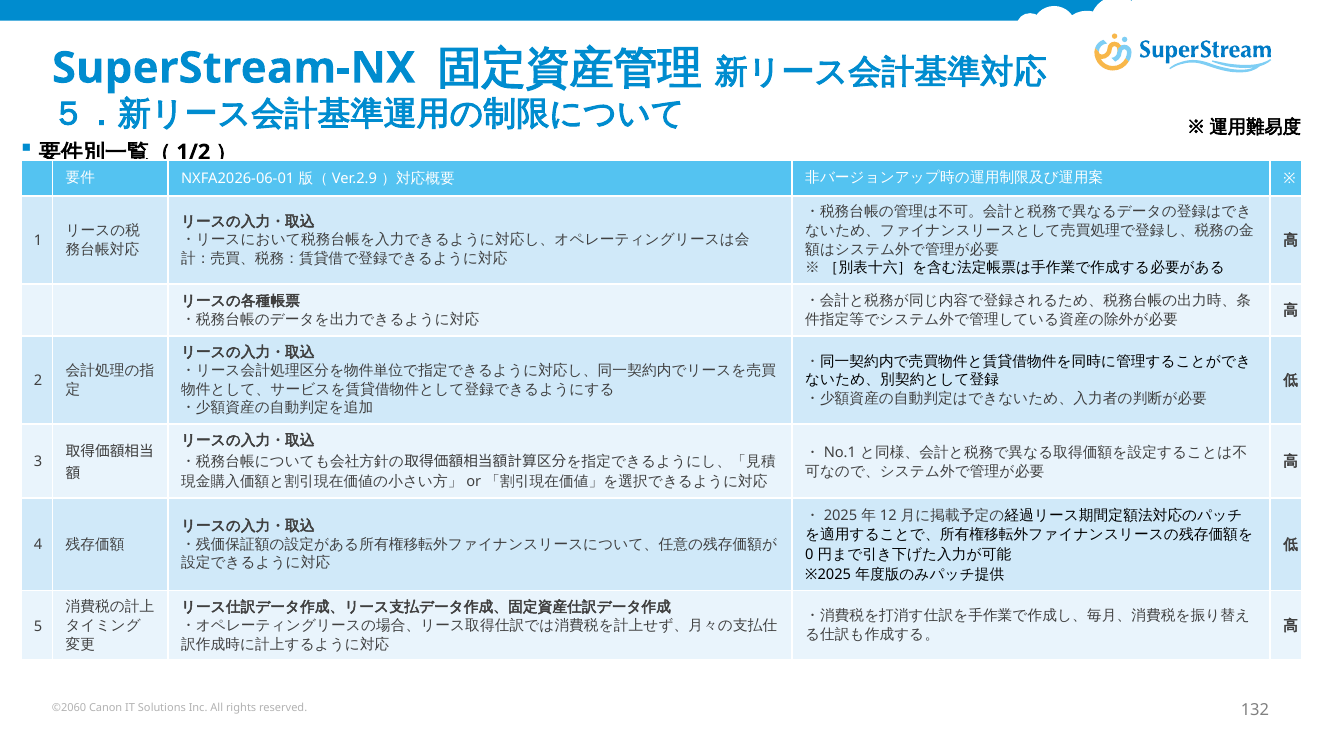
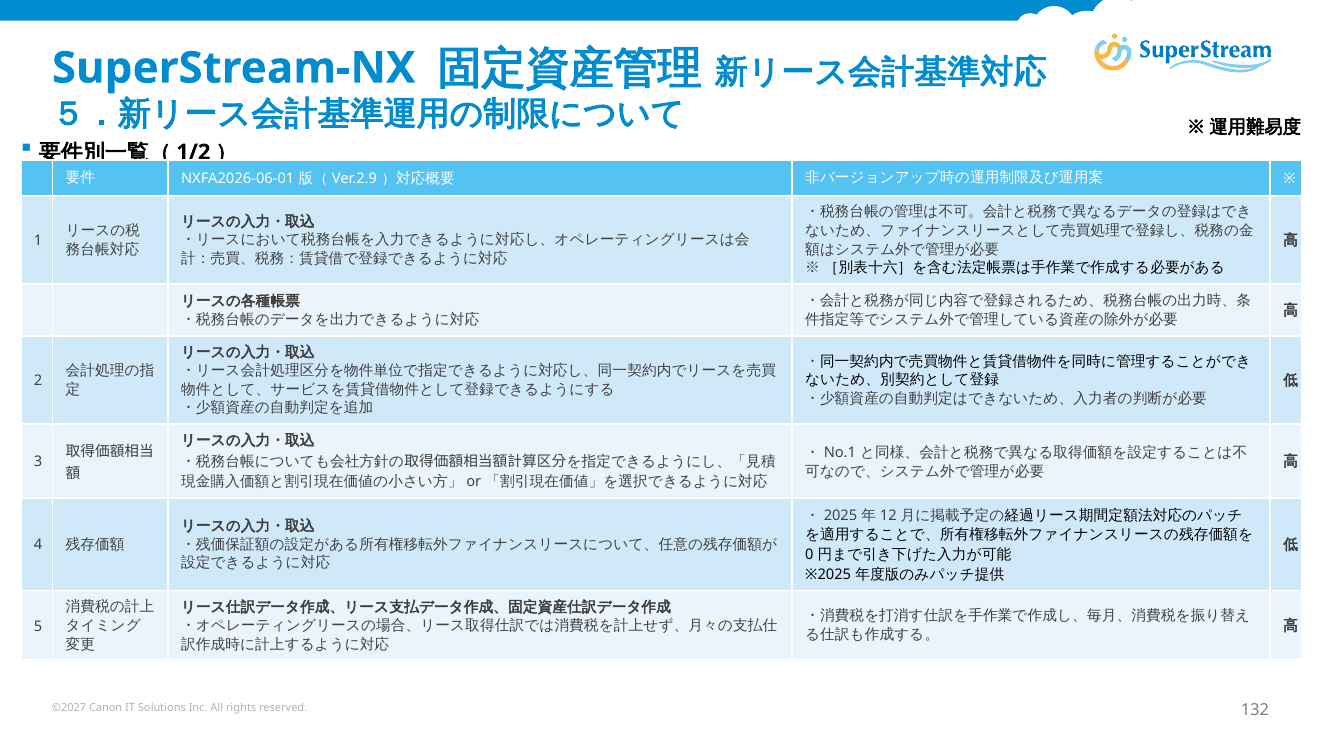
©2060: ©2060 -> ©2027 (69, 708)
